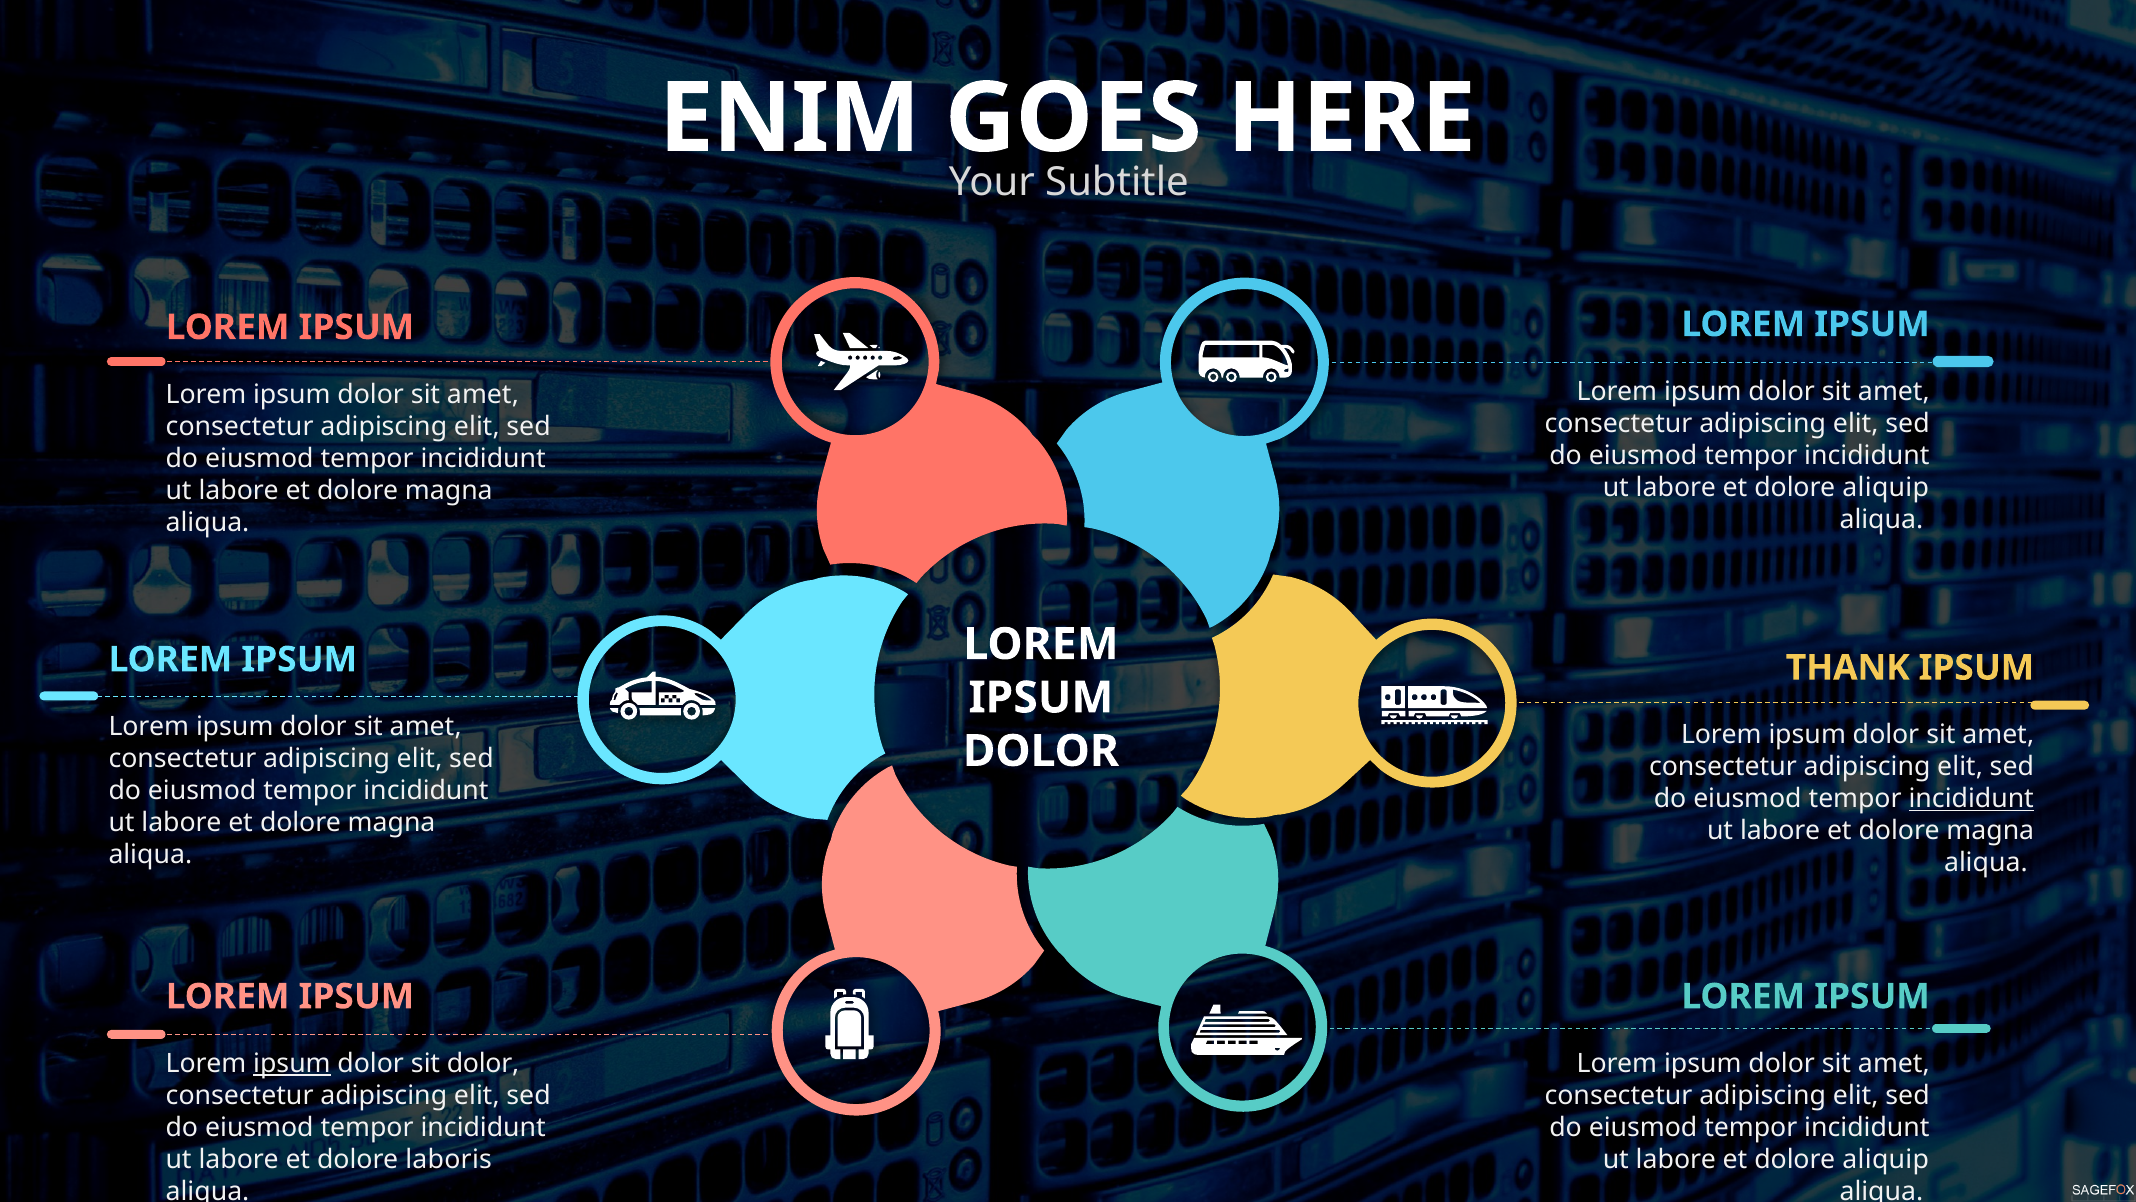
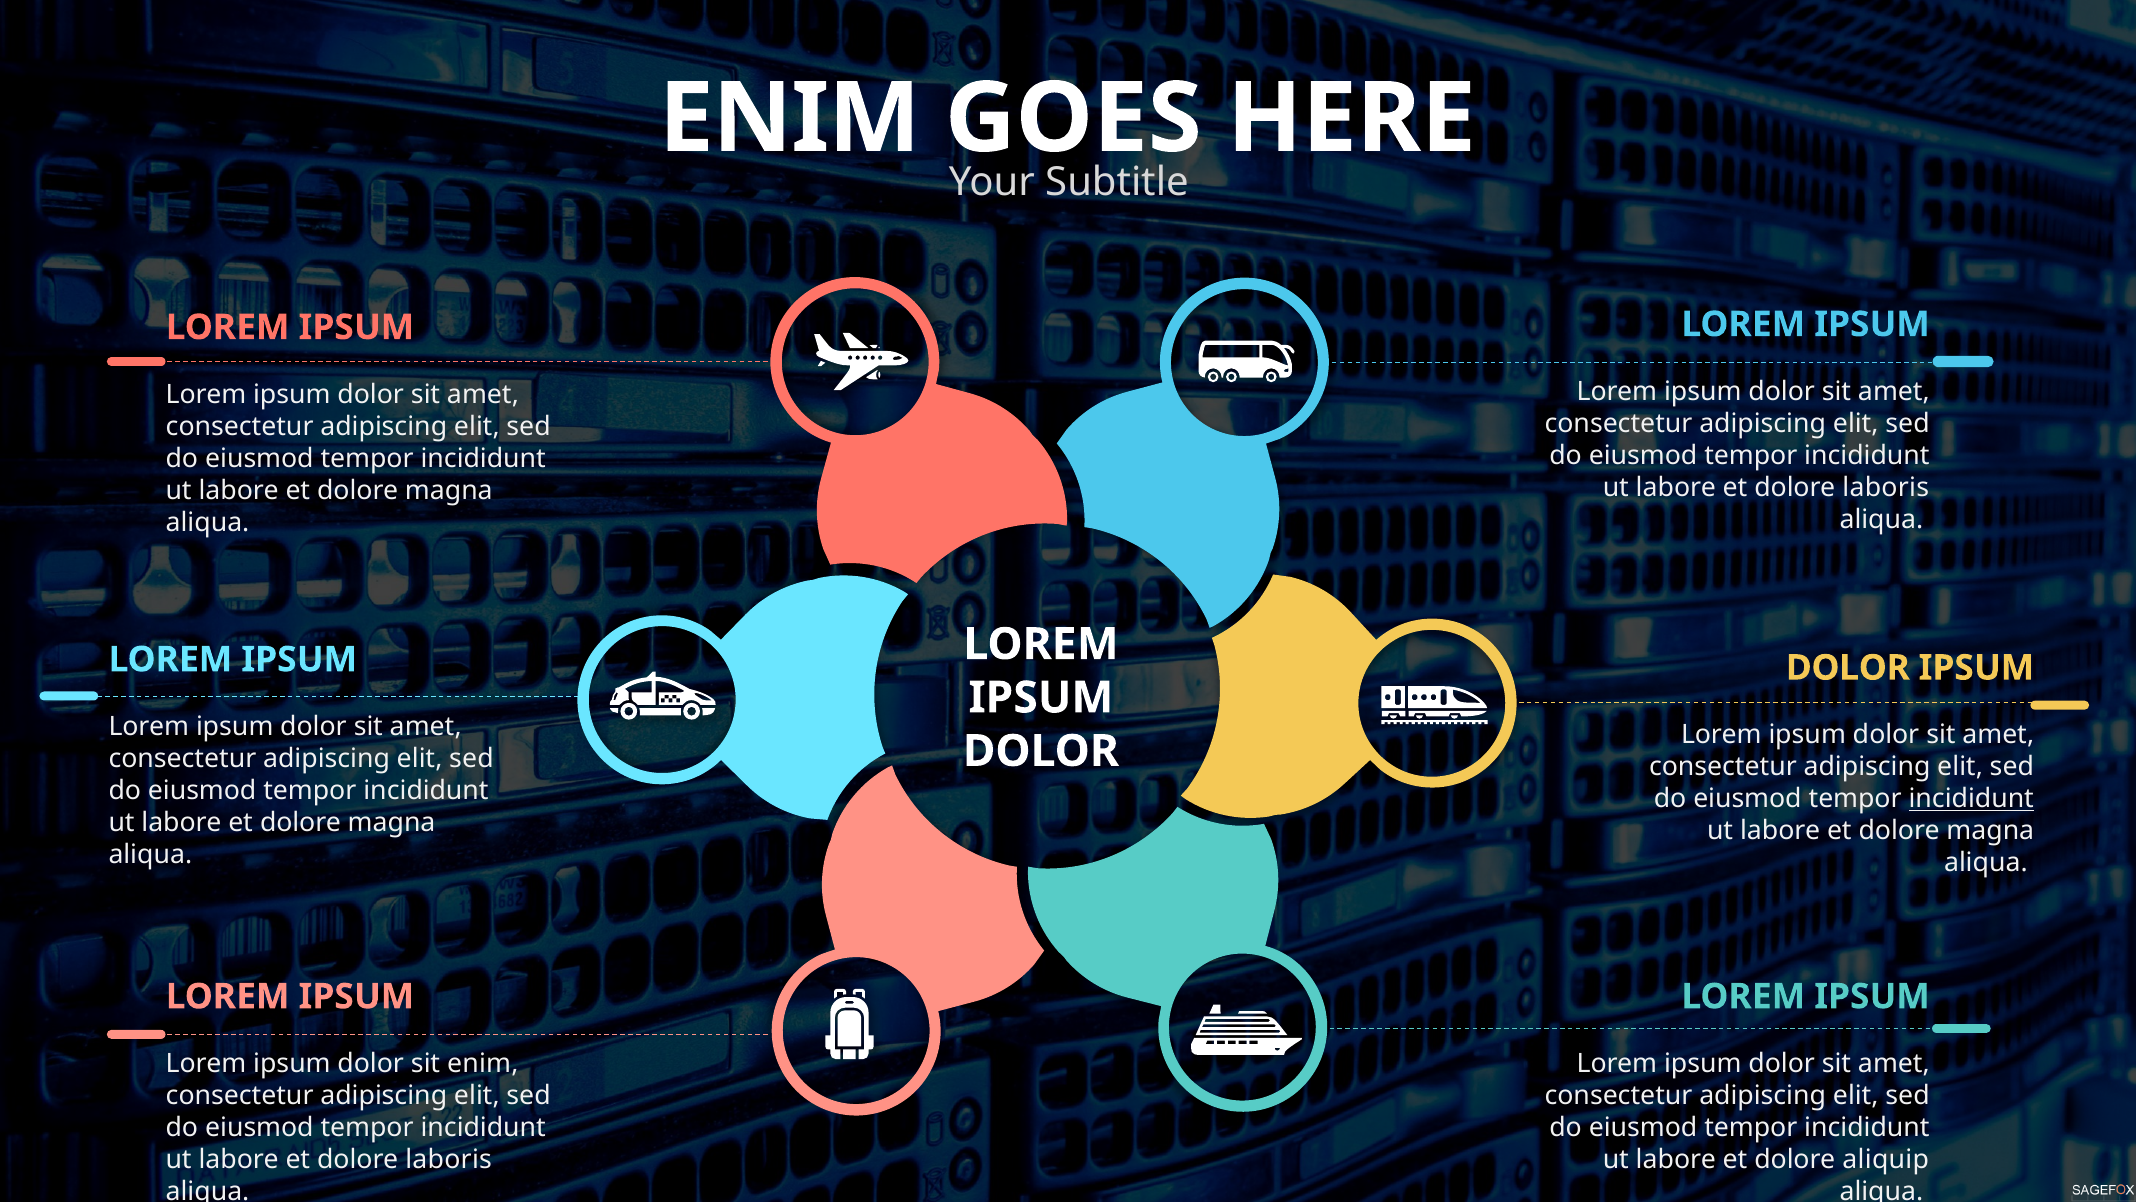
aliquip: aliquip -> laboris (1886, 487)
THANK: THANK -> DOLOR (1848, 668)
ipsum underline: present -> none (292, 1063)
sit dolor: dolor -> enim (483, 1063)
